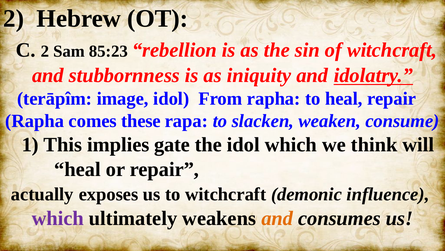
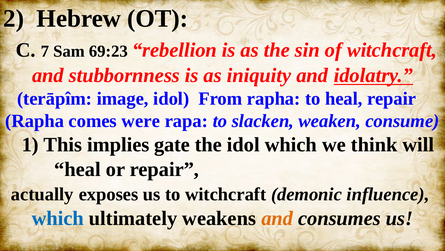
C 2: 2 -> 7 (45, 51)
85:23: 85:23 -> 69:23 (108, 51)
these: these -> were (141, 121)
which colour: purple -> blue (58, 218)
